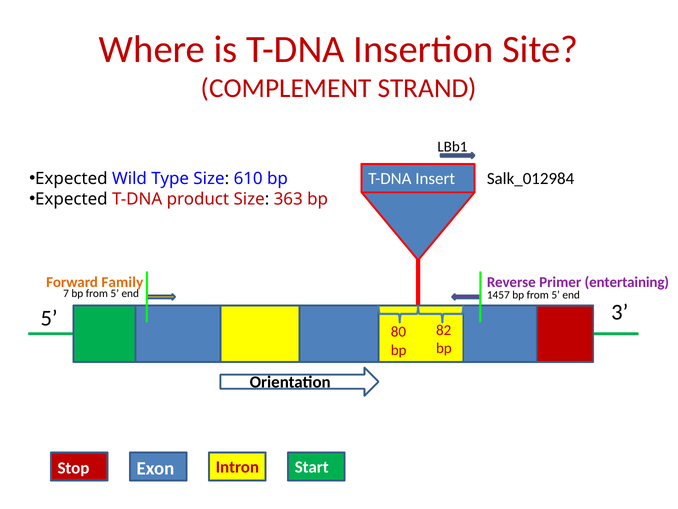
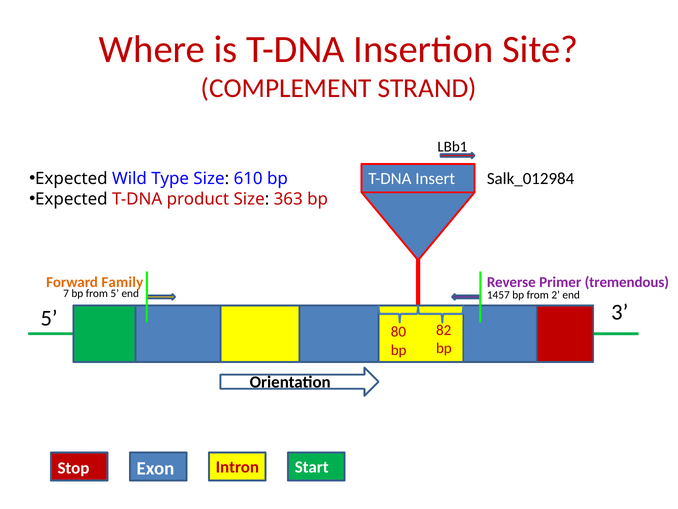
entertaining: entertaining -> tremendous (627, 282)
1457 bp from 5: 5 -> 2 (556, 295)
